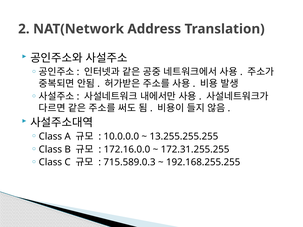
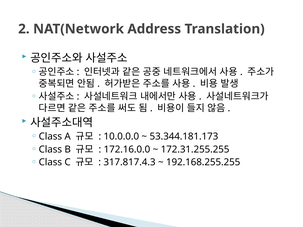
13.255.255.255: 13.255.255.255 -> 53.344.181.173 (184, 137)
715.589.0.3: 715.589.0.3 -> 317.817.4.3 (130, 162)
